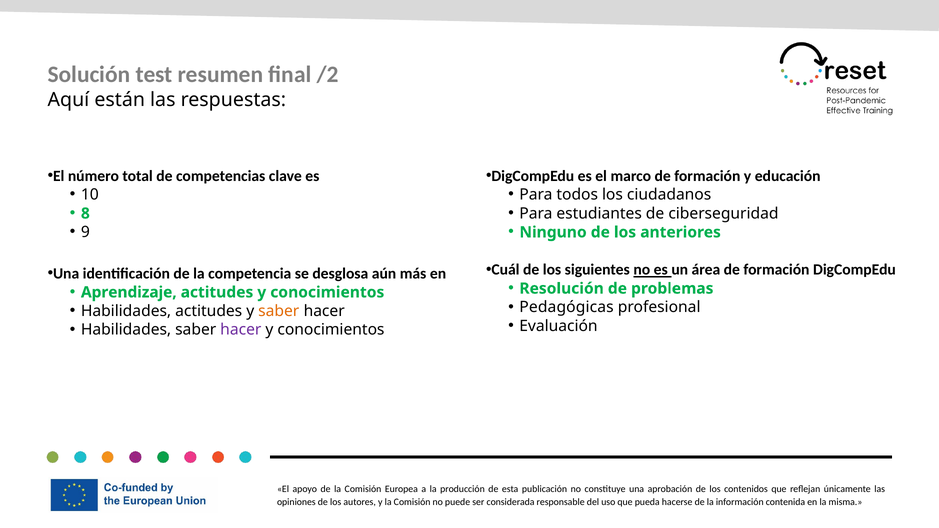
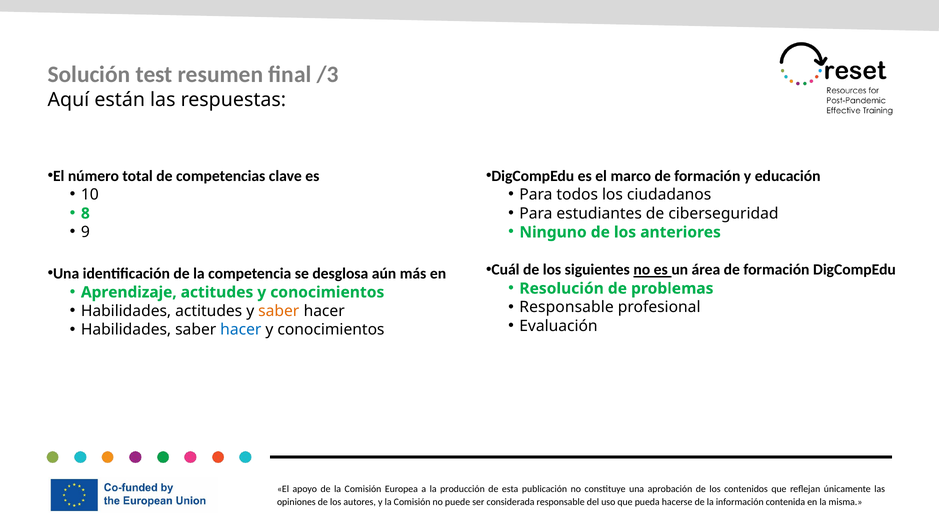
/2: /2 -> /3 (328, 74)
Pedagógicas: Pedagógicas -> Responsable (567, 307)
hacer colour: purple -> blue (241, 330)
